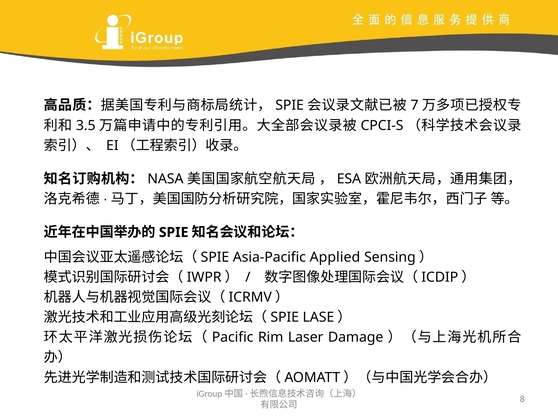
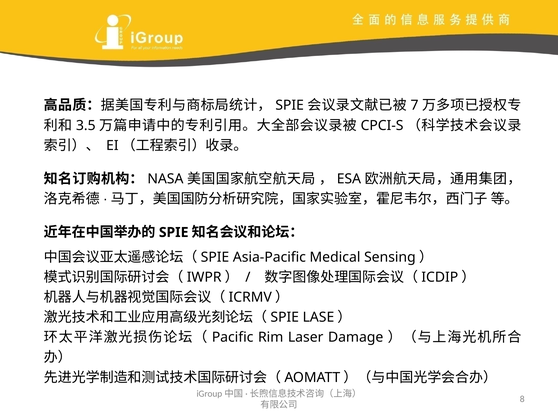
Applied: Applied -> Medical (335, 257)
